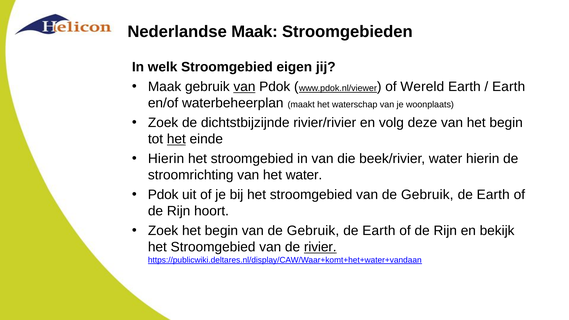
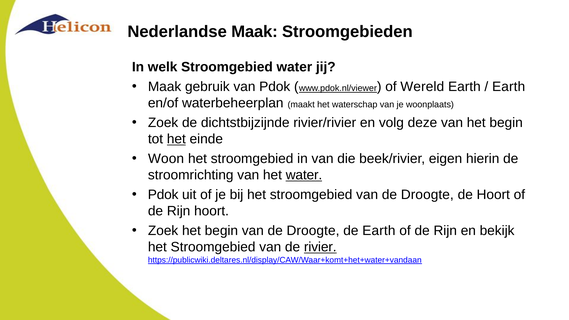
Stroomgebied eigen: eigen -> water (294, 67)
van underline: present -> none (244, 87)
Hierin: Hierin -> Woon (166, 159)
beek/rivier water: water -> eigen (446, 159)
water underline: none -> present (304, 175)
stroomgebied van de Gebruik: Gebruik -> Droogte (427, 195)
Earth: Earth -> Hoort (493, 195)
begin van de Gebruik: Gebruik -> Droogte (313, 231)
